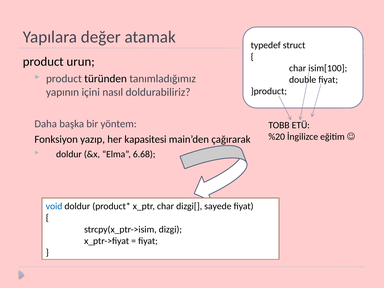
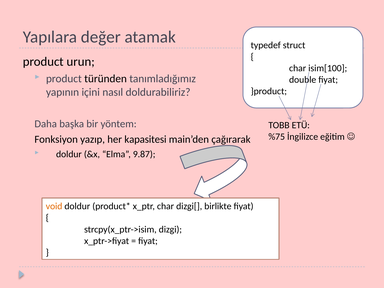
%20: %20 -> %75 (277, 137)
6.68: 6.68 -> 9.87 (144, 154)
void colour: blue -> orange (54, 206)
sayede: sayede -> birlikte (218, 206)
